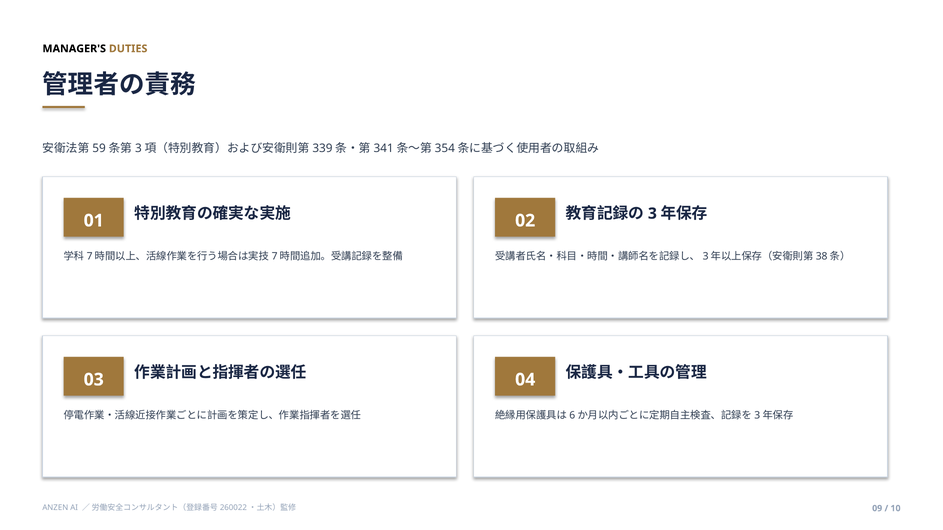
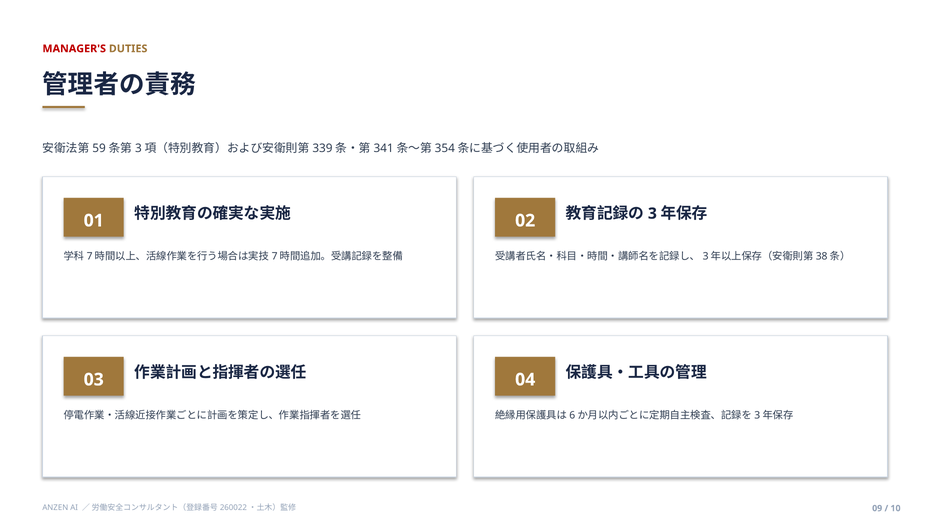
MANAGER'S colour: black -> red (74, 49)
